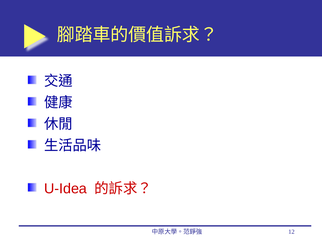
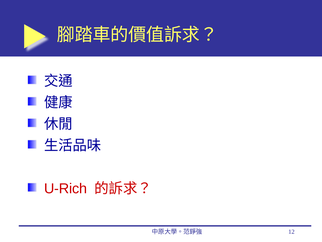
U-Idea: U-Idea -> U-Rich (66, 188)
